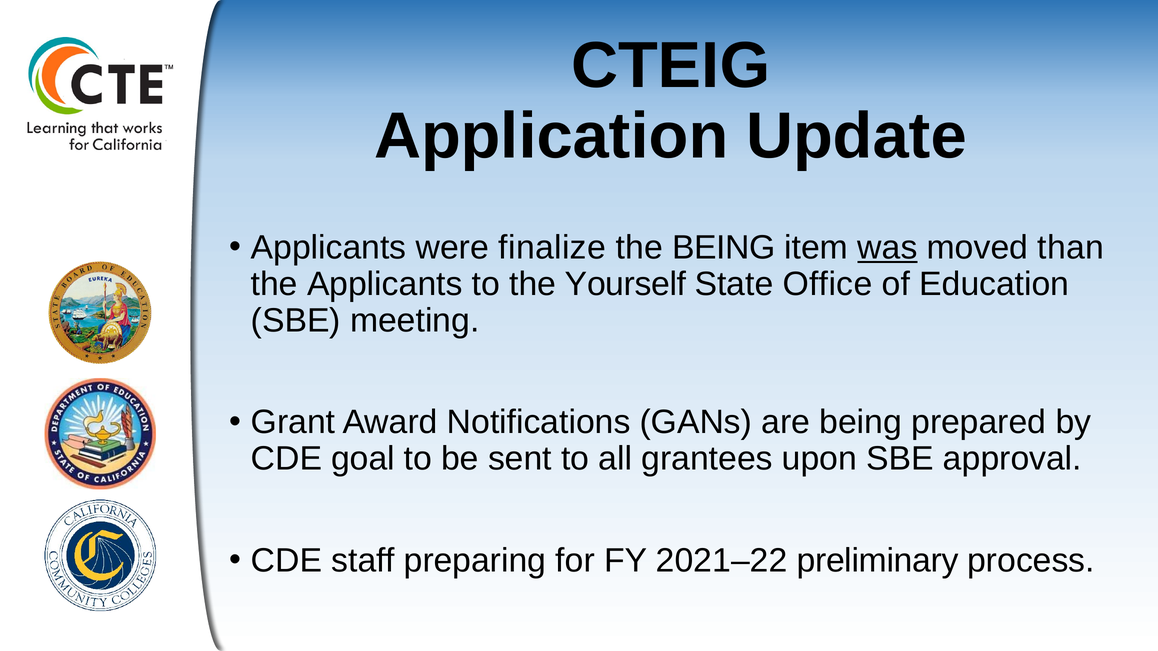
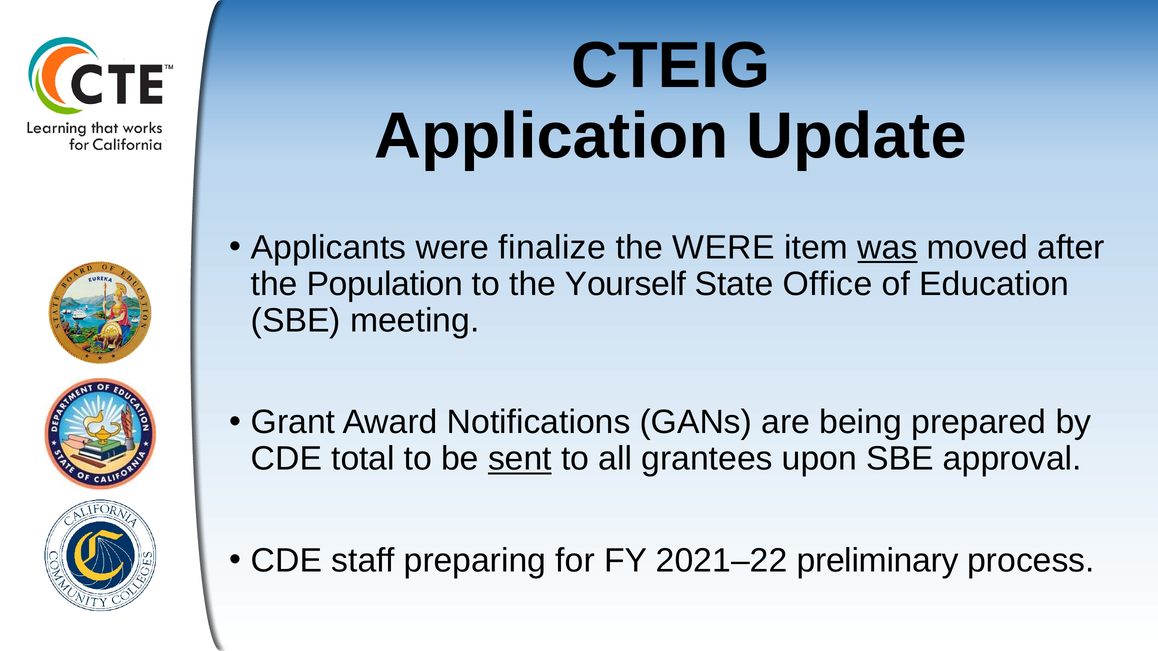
the BEING: BEING -> WERE (723, 248)
than: than -> after (1071, 248)
the Applicants: Applicants -> Population (385, 284)
goal: goal -> total (363, 459)
sent underline: none -> present (520, 459)
